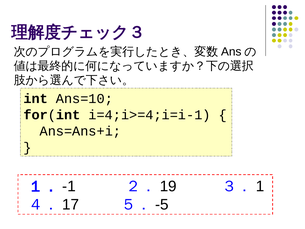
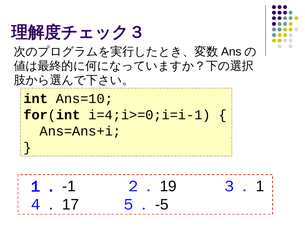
i=4;i>=4;i=i-1: i=4;i>=4;i=i-1 -> i=4;i>=0;i=i-1 (149, 115)
